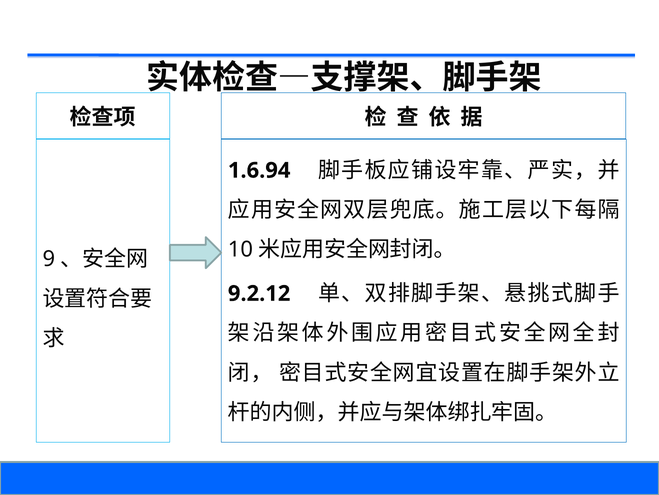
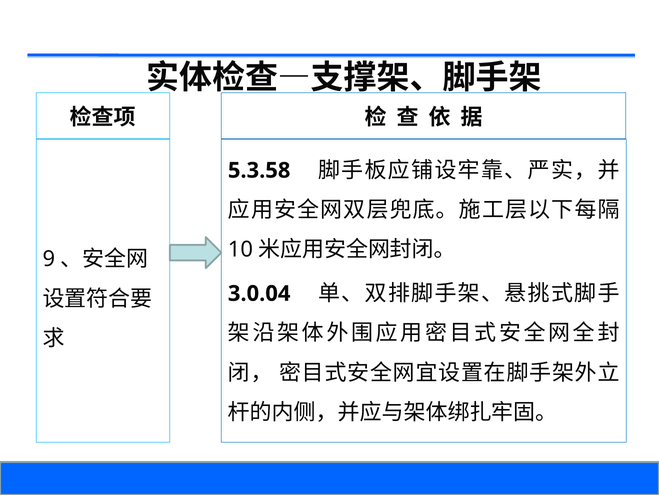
1.6.94: 1.6.94 -> 5.3.58 (259, 170)
9.2.12: 9.2.12 -> 3.0.04 (259, 293)
